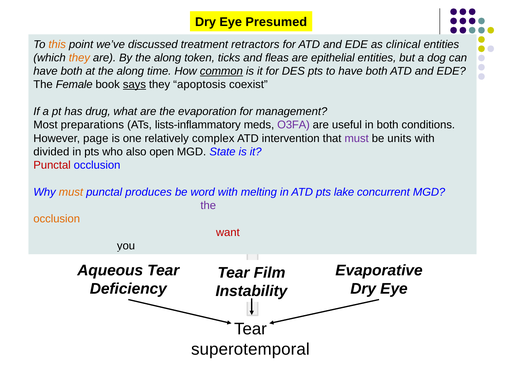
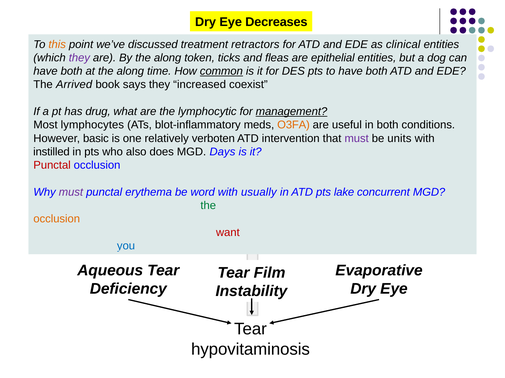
Presumed: Presumed -> Decreases (276, 22)
they colour: orange -> purple (79, 58)
Female: Female -> Arrived (74, 85)
says underline: present -> none (134, 85)
apoptosis: apoptosis -> increased (200, 85)
evaporation: evaporation -> lymphocytic (207, 112)
management underline: none -> present (291, 112)
preparations: preparations -> lymphocytes (92, 125)
lists-inflammatory: lists-inflammatory -> blot-inflammatory (198, 125)
O3FA colour: purple -> orange (294, 125)
page: page -> basic (96, 139)
complex: complex -> verboten (213, 139)
divided: divided -> instilled (51, 152)
open: open -> does (162, 152)
State: State -> Days (222, 152)
must colour: orange -> purple (71, 192)
produces: produces -> erythema (149, 192)
melting: melting -> usually (259, 192)
the colour: purple -> green (208, 206)
you colour: black -> blue (126, 246)
superotemporal: superotemporal -> hypovitaminosis (250, 350)
